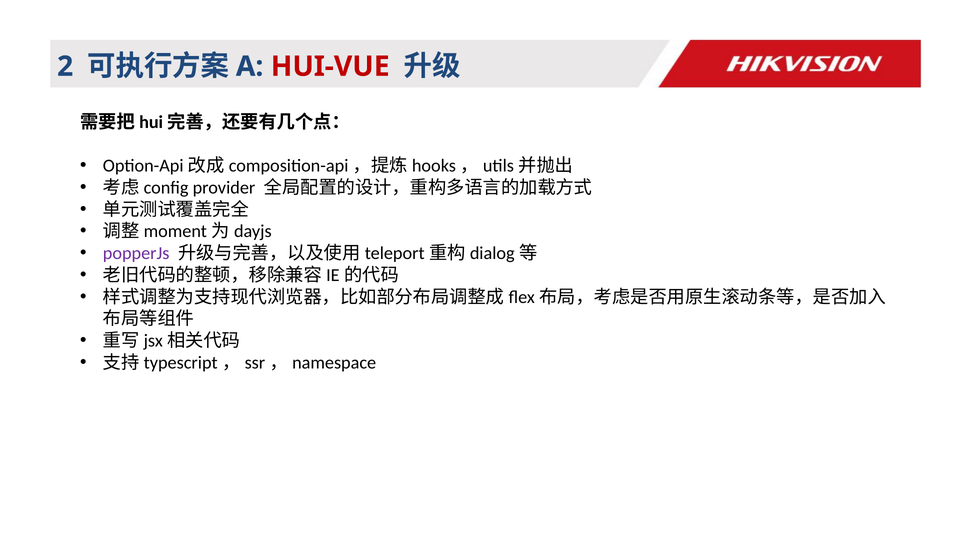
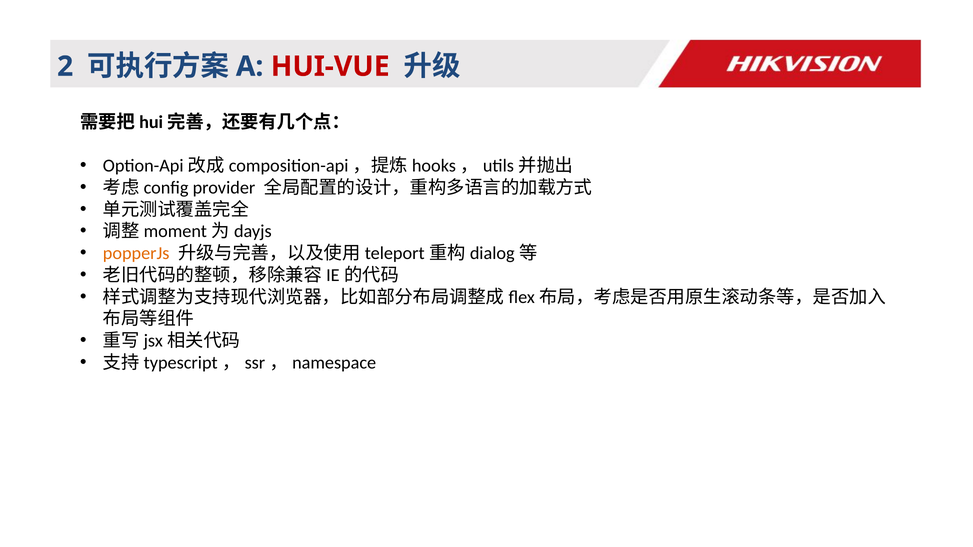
popperJs colour: purple -> orange (136, 253)
